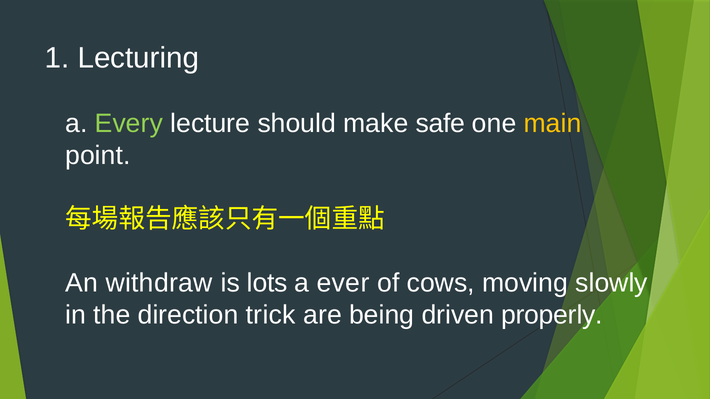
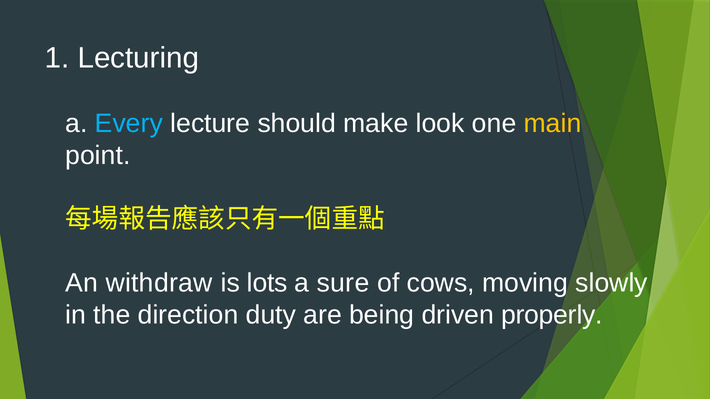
Every colour: light green -> light blue (129, 123)
safe: safe -> look (440, 123)
ever: ever -> sure (343, 283)
trick: trick -> duty (271, 315)
